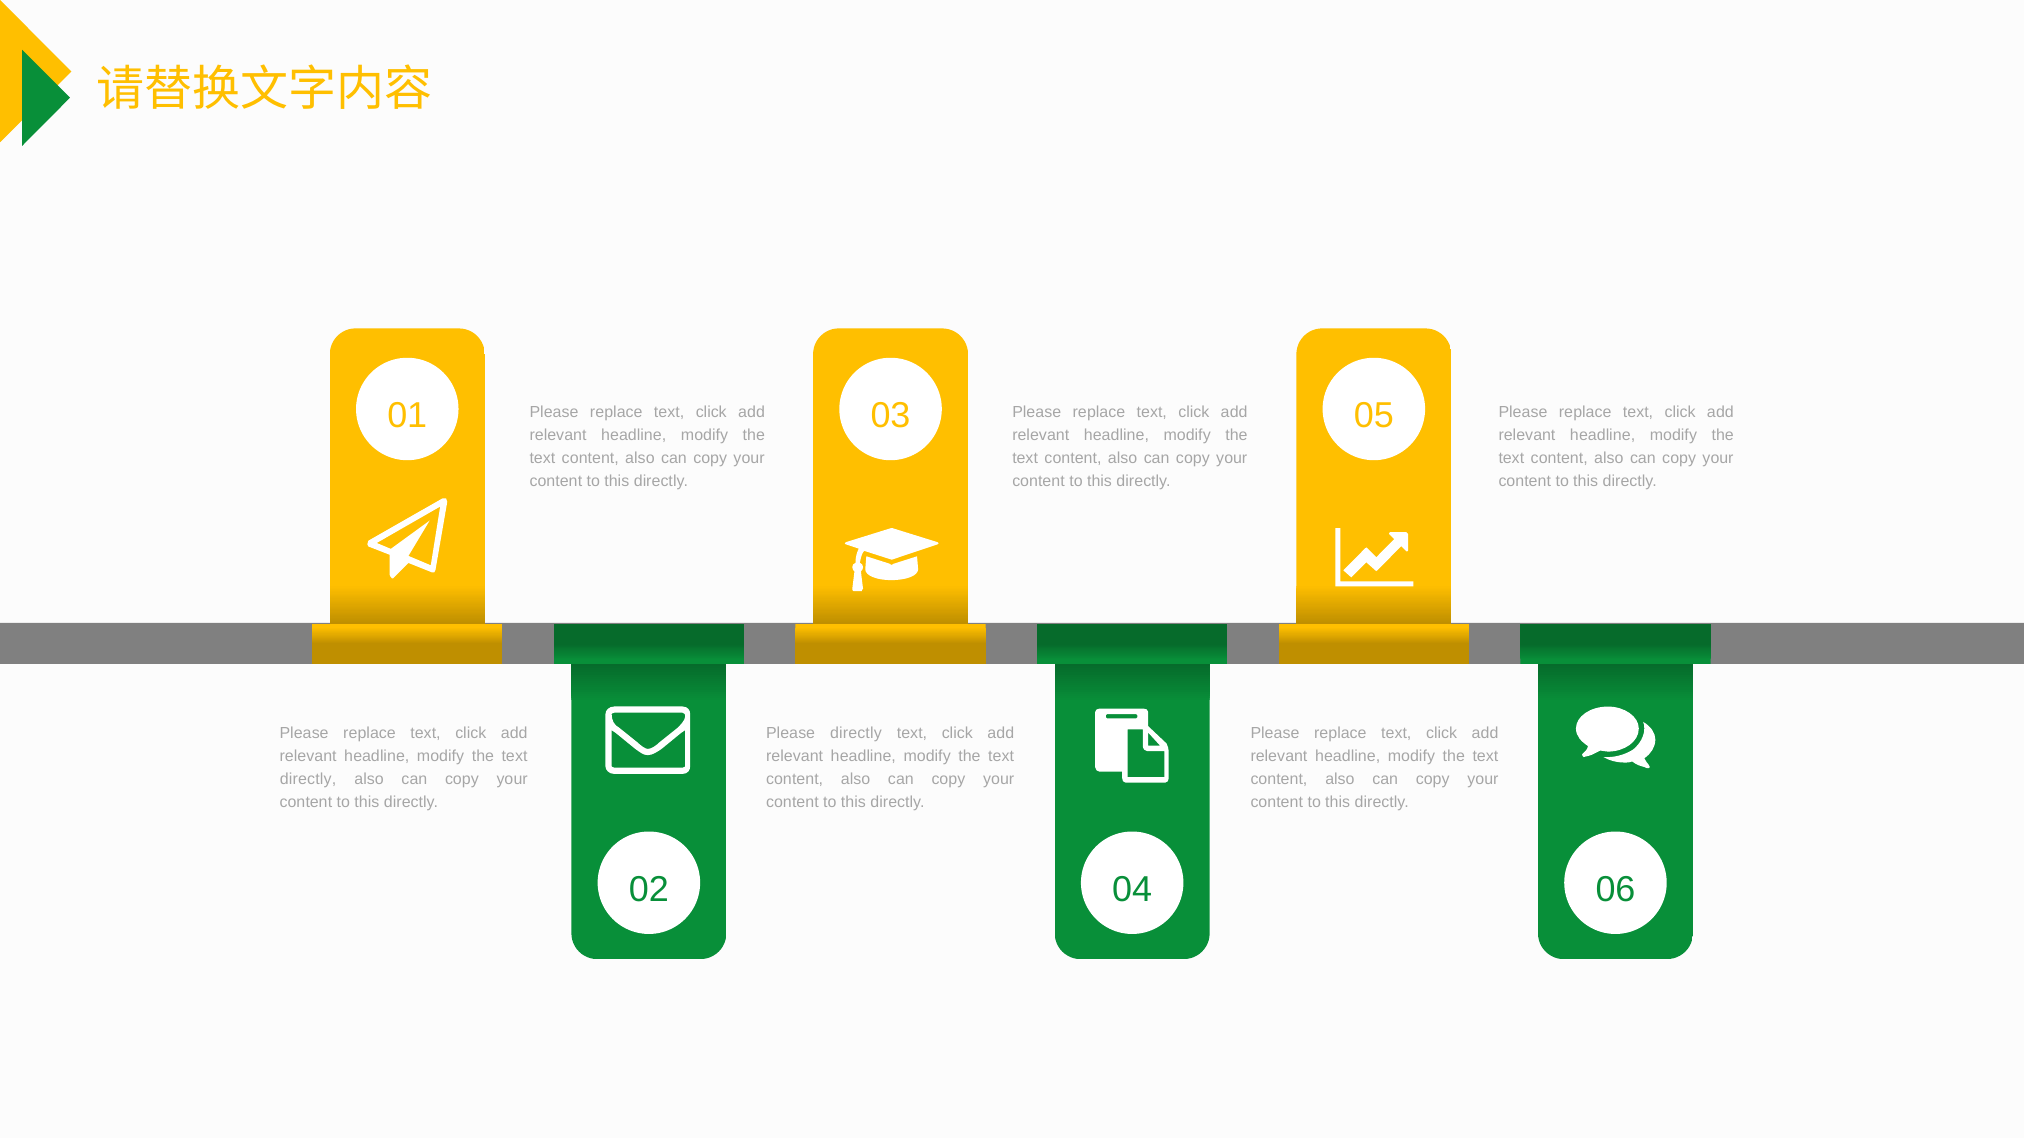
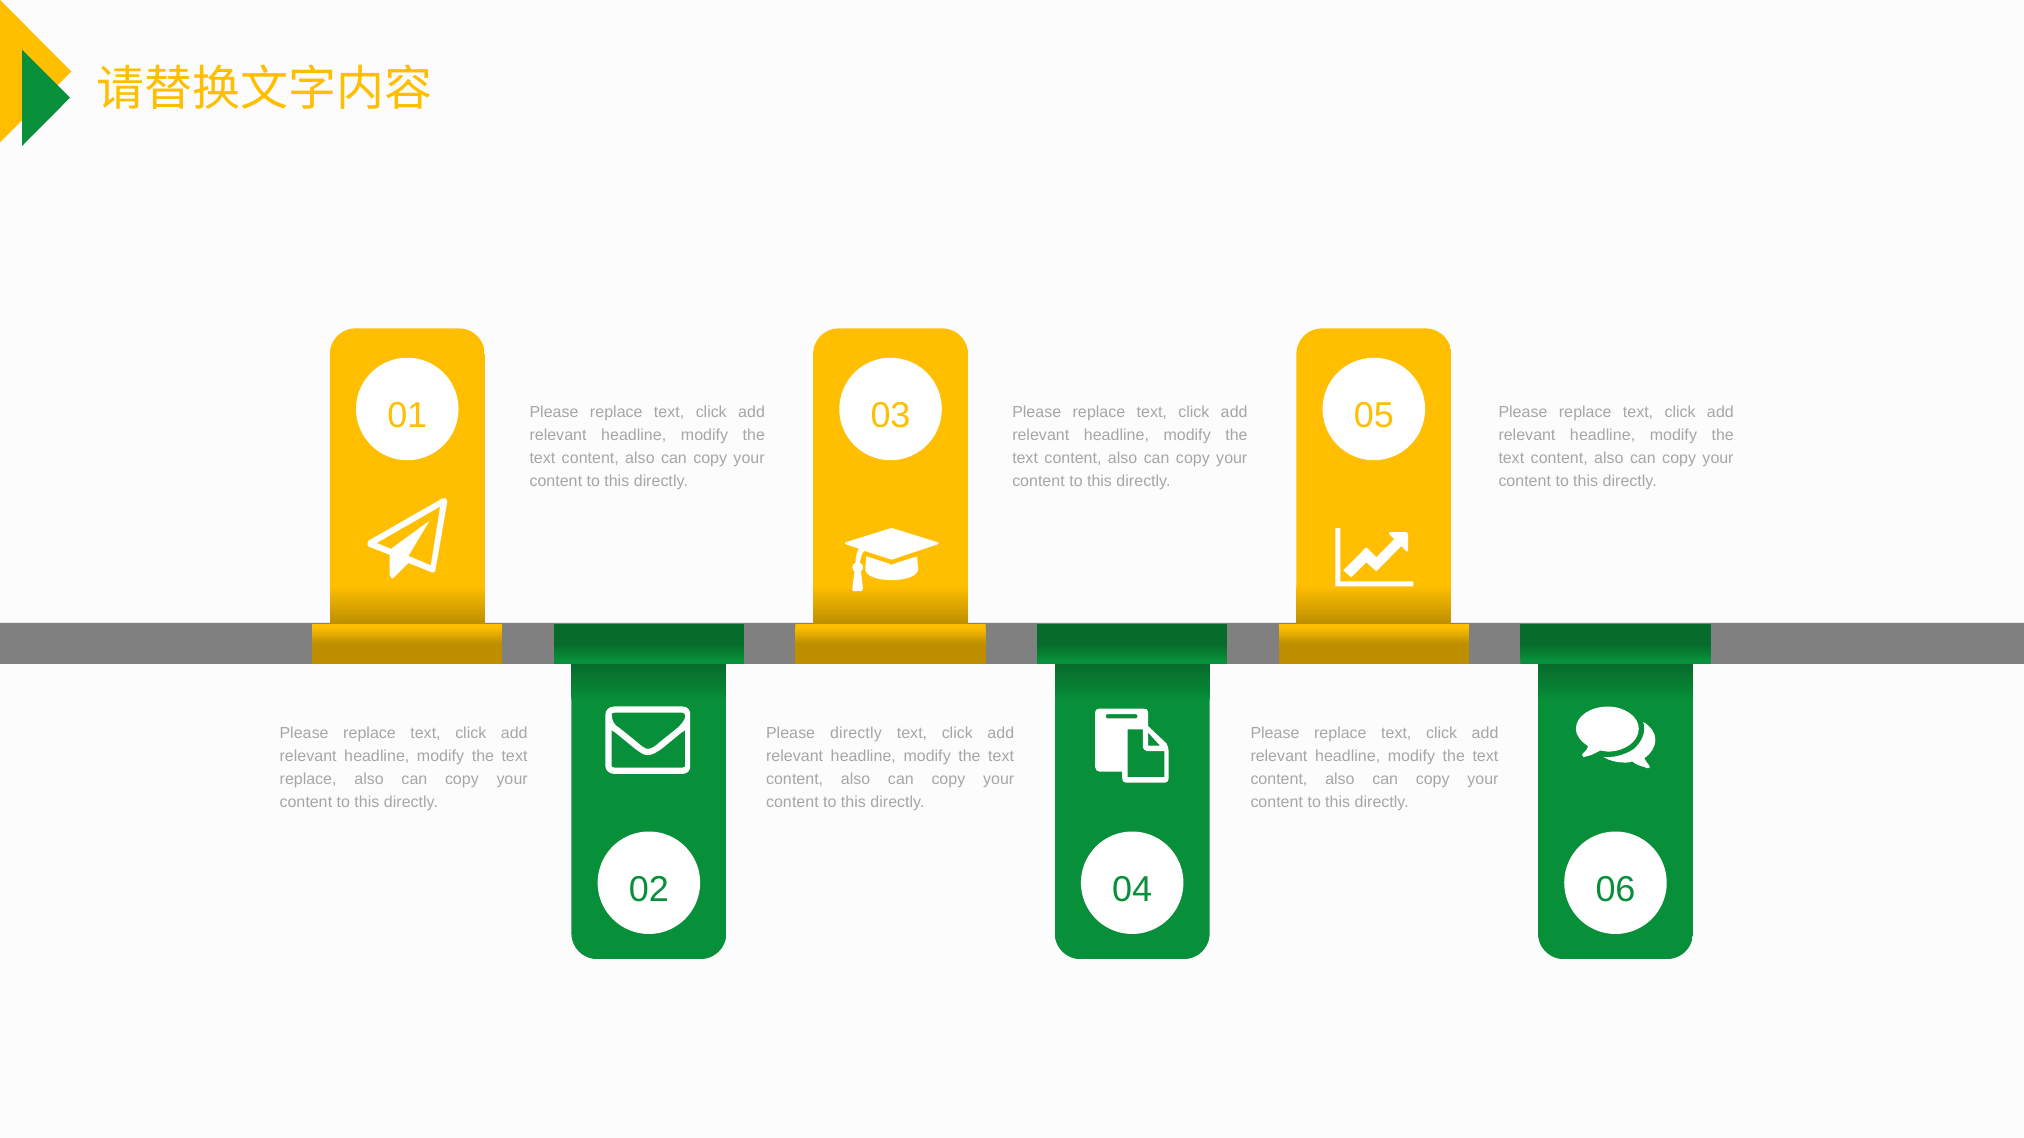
directly: directly -> replace (308, 779)
